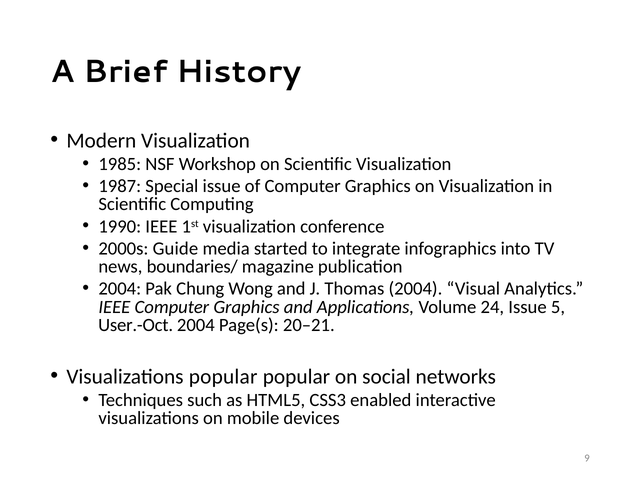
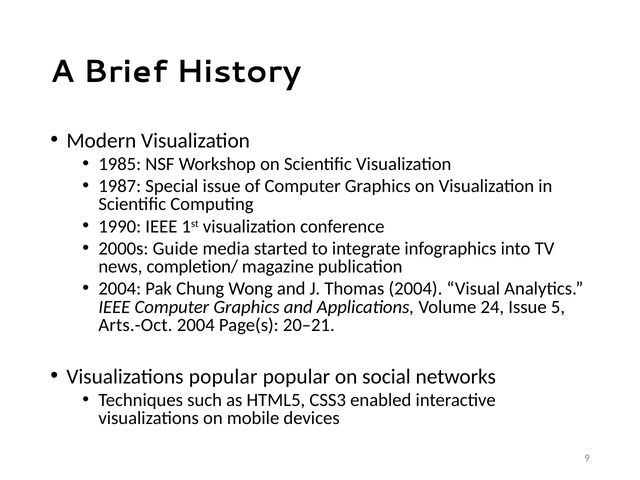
boundaries/: boundaries/ -> completion/ (192, 267)
User.-Oct: User.-Oct -> Arts.-Oct (135, 325)
